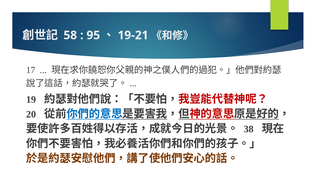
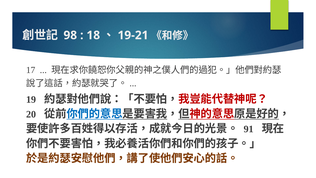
58: 58 -> 98 (70, 35)
95: 95 -> 18 (93, 35)
38: 38 -> 91 (249, 129)
